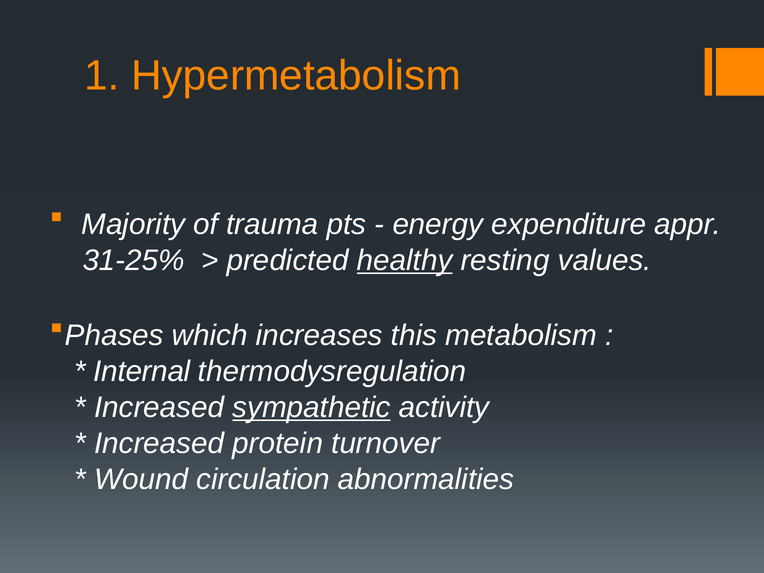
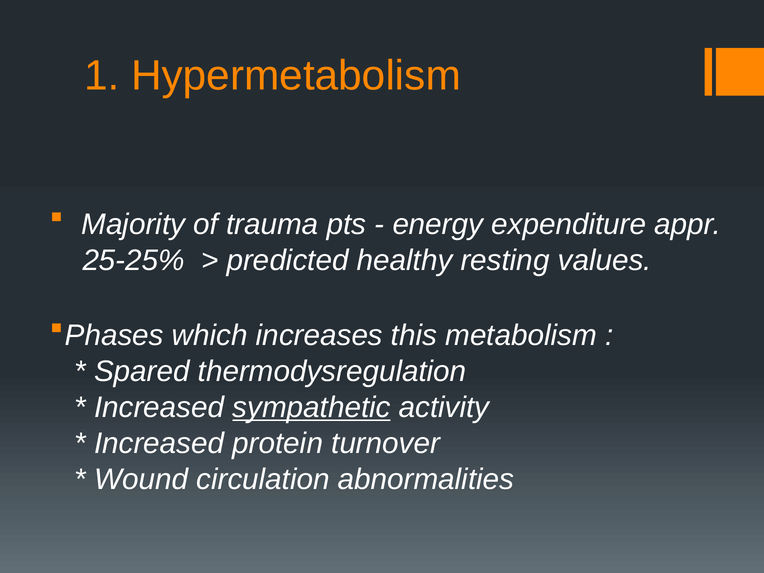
31-25%: 31-25% -> 25-25% (134, 261)
healthy underline: present -> none (405, 261)
Internal: Internal -> Spared (142, 372)
